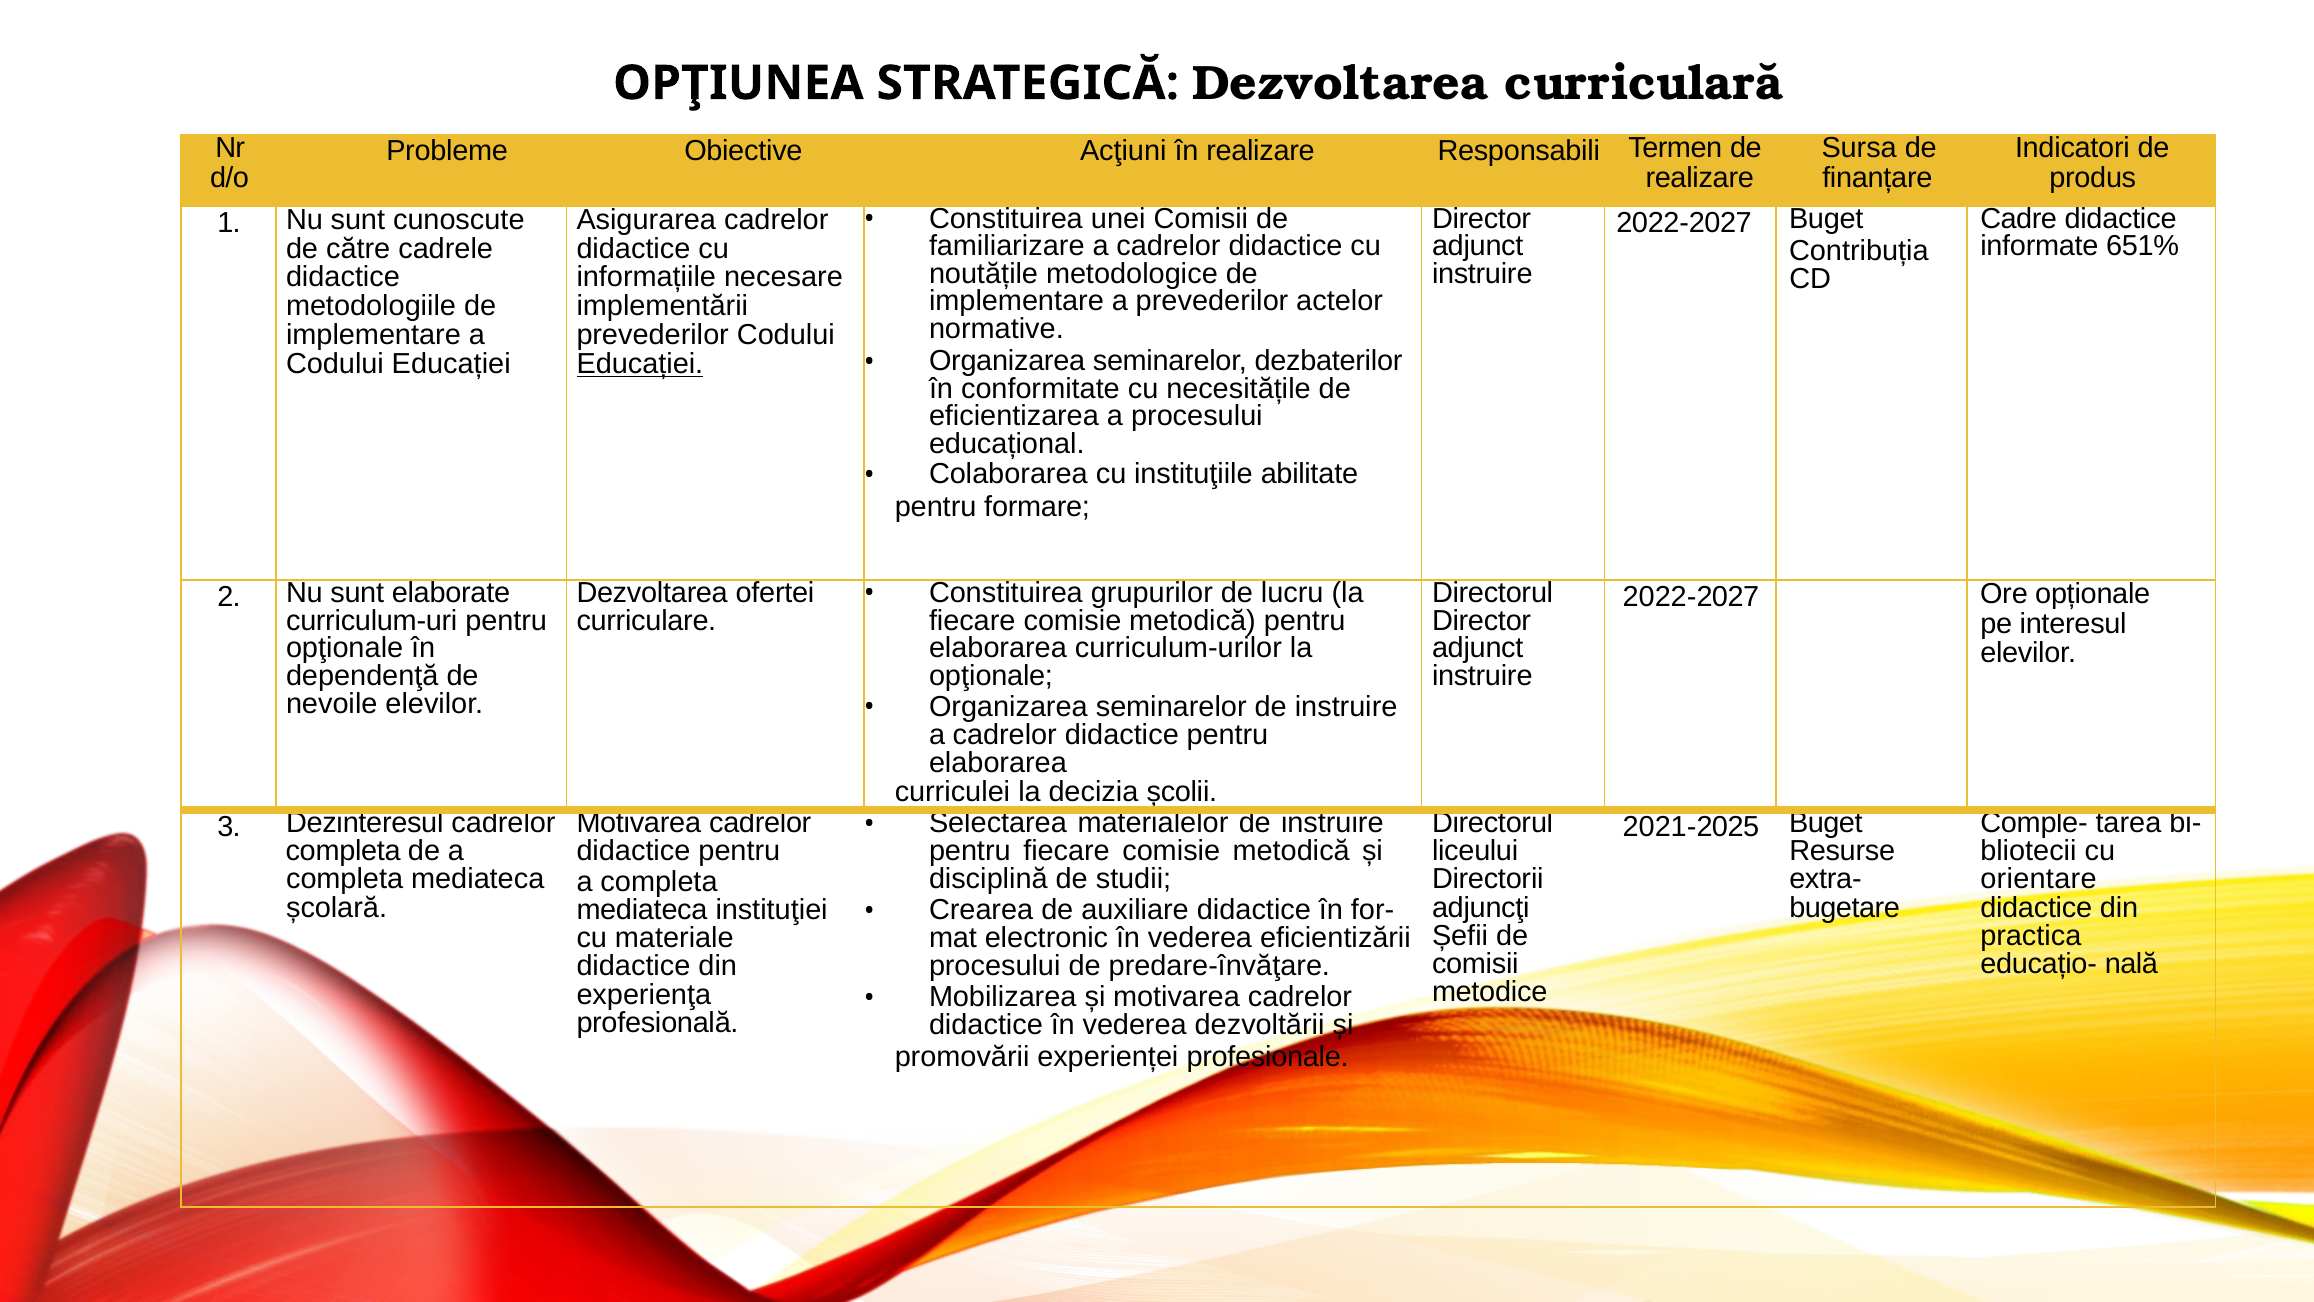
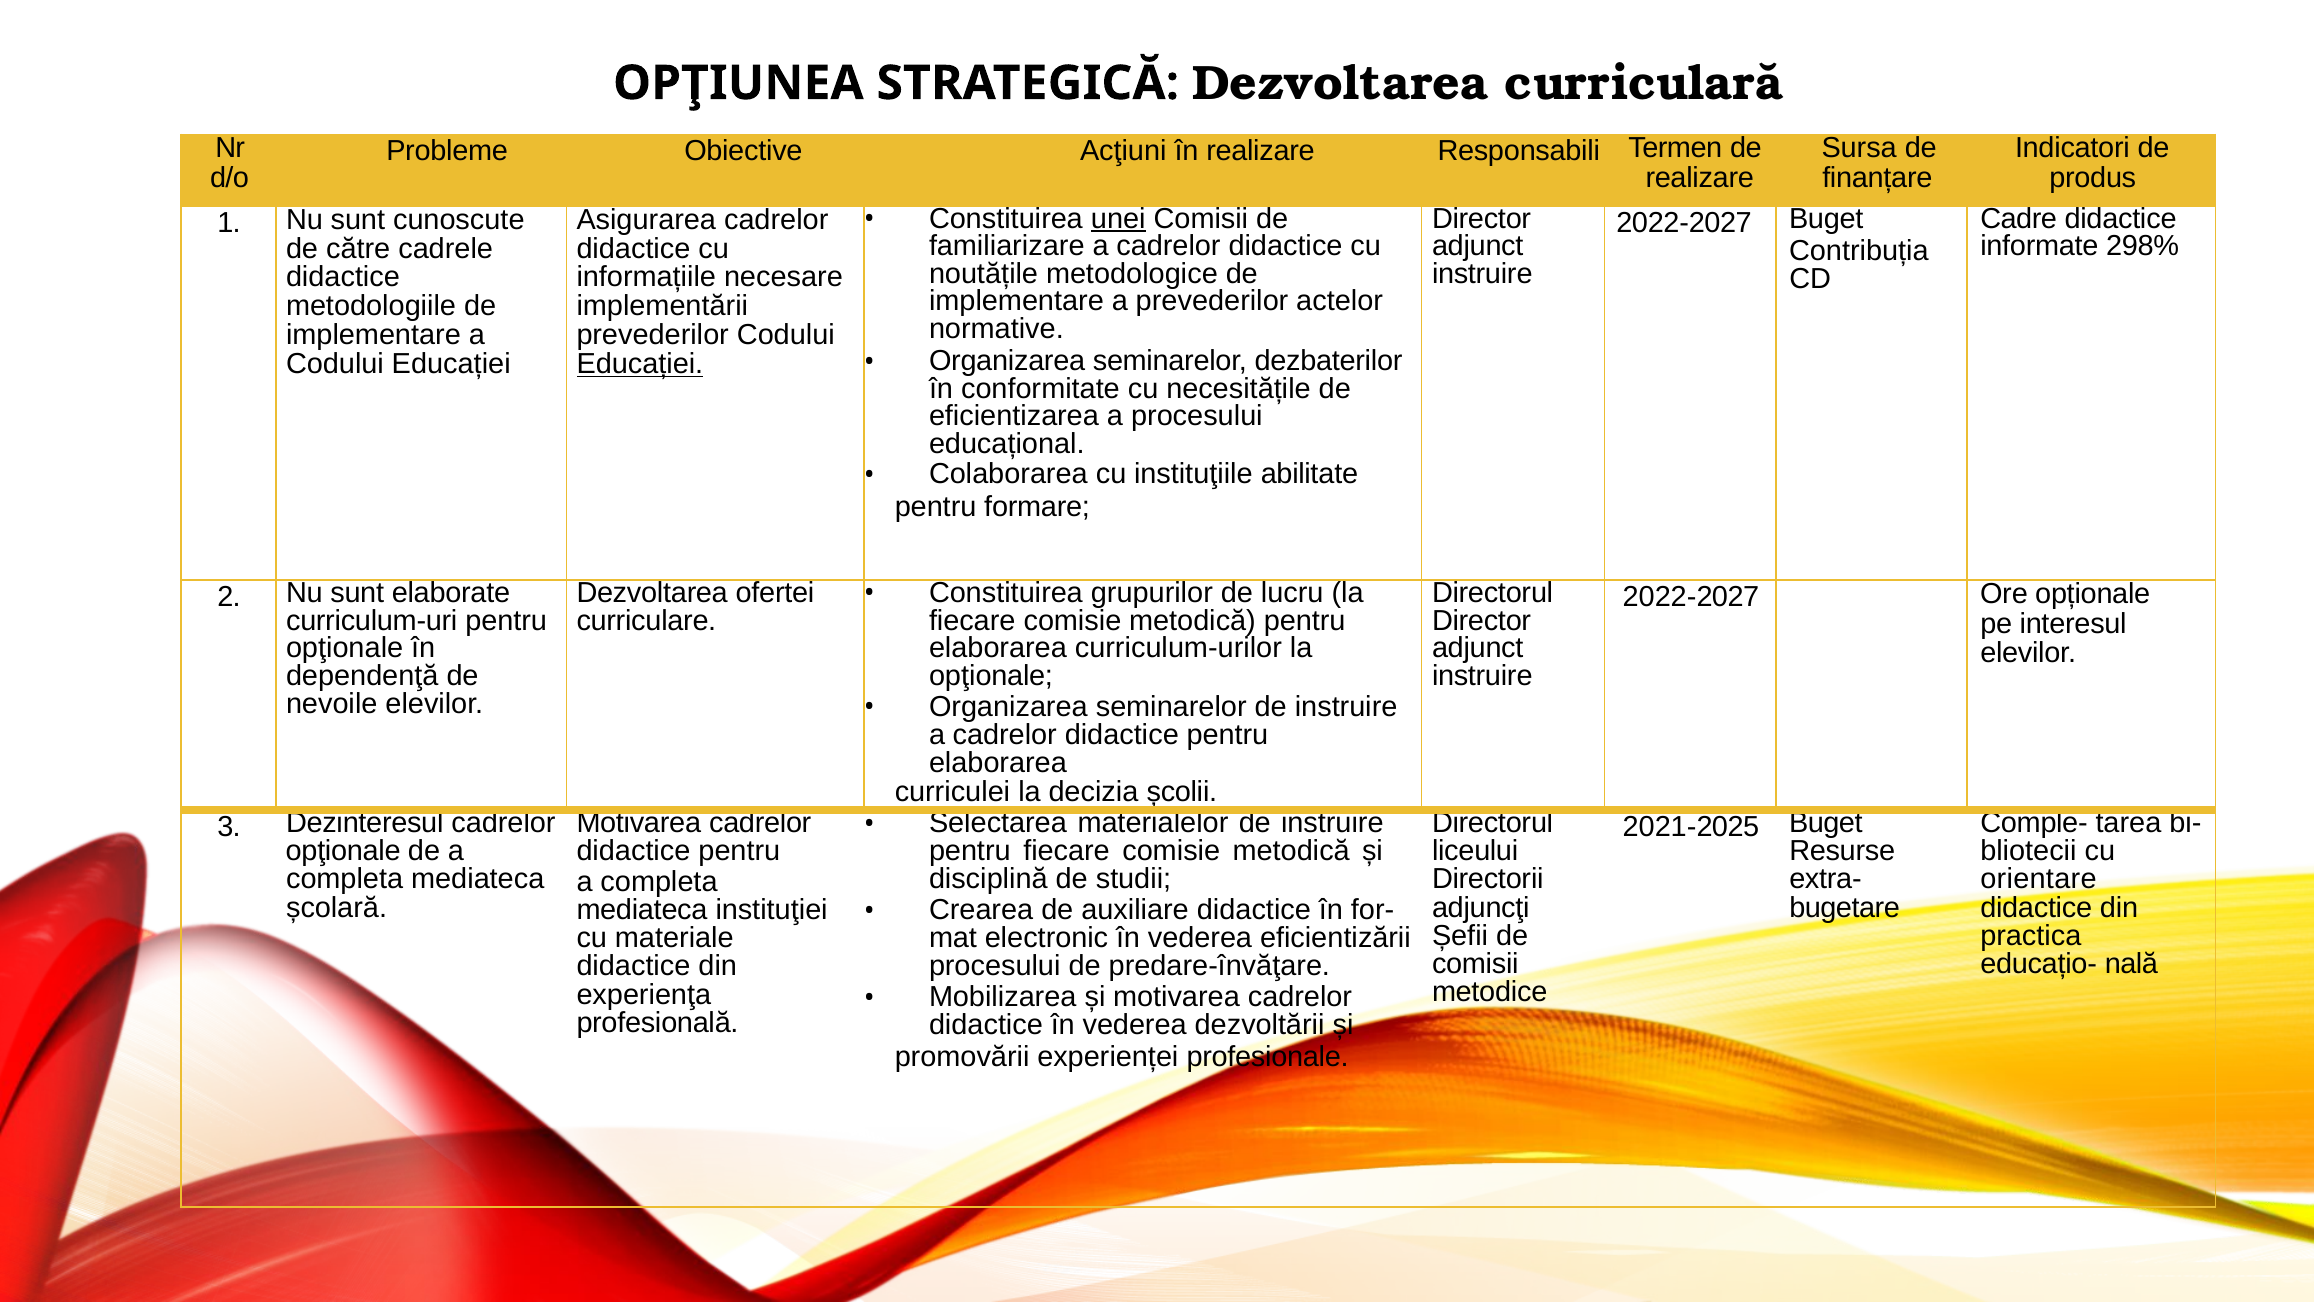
unei underline: none -> present (1118, 219)
651%: 651% -> 298% (2143, 246)
completa: completa -> opţionale (343, 851)
